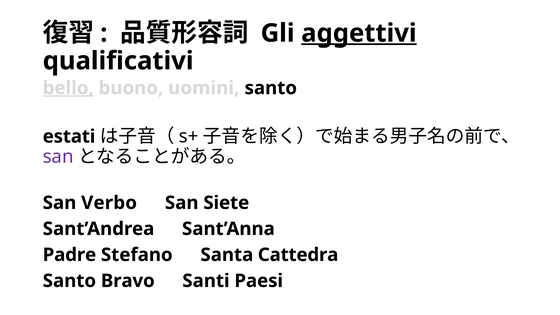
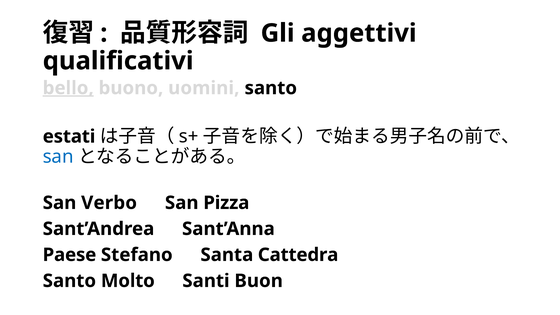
aggettivi underline: present -> none (359, 33)
san colour: purple -> blue (58, 157)
Siete: Siete -> Pizza (226, 203)
Padre: Padre -> Paese (69, 255)
Bravo: Bravo -> Molto (128, 281)
Paesi: Paesi -> Buon (259, 281)
